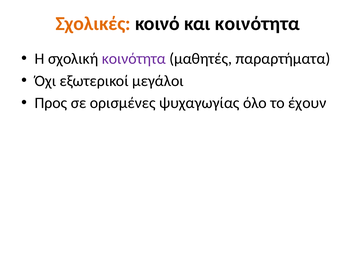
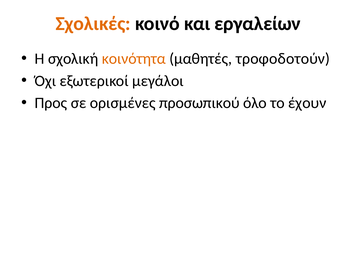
και κοινότητα: κοινότητα -> εργαλείων (258, 24)
κοινότητα colour: purple -> orange (134, 59)
παραρτήματα: παραρτήματα -> τροφοδοτούν (283, 59)
ψυχαγωγίας: ψυχαγωγίας -> προσωπικού (199, 103)
